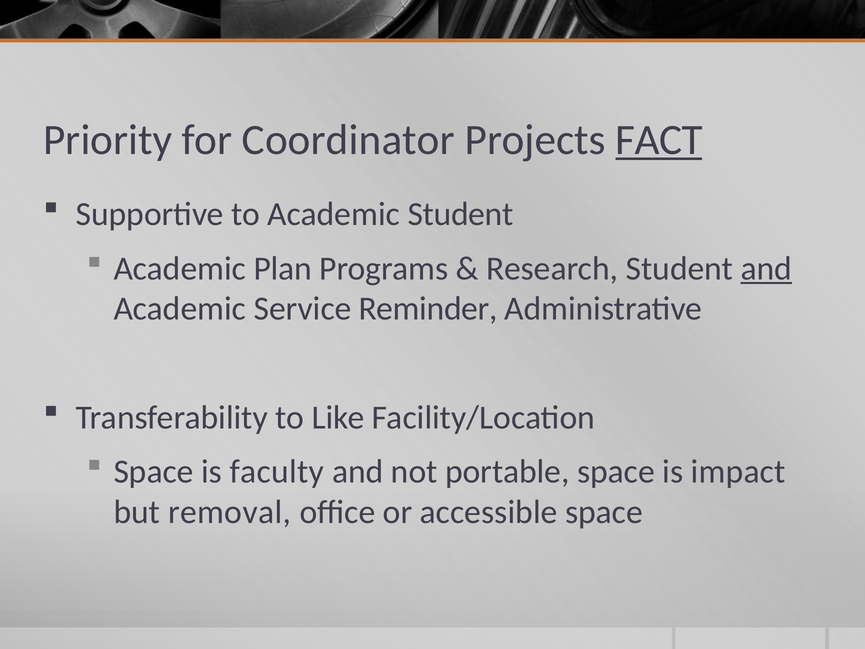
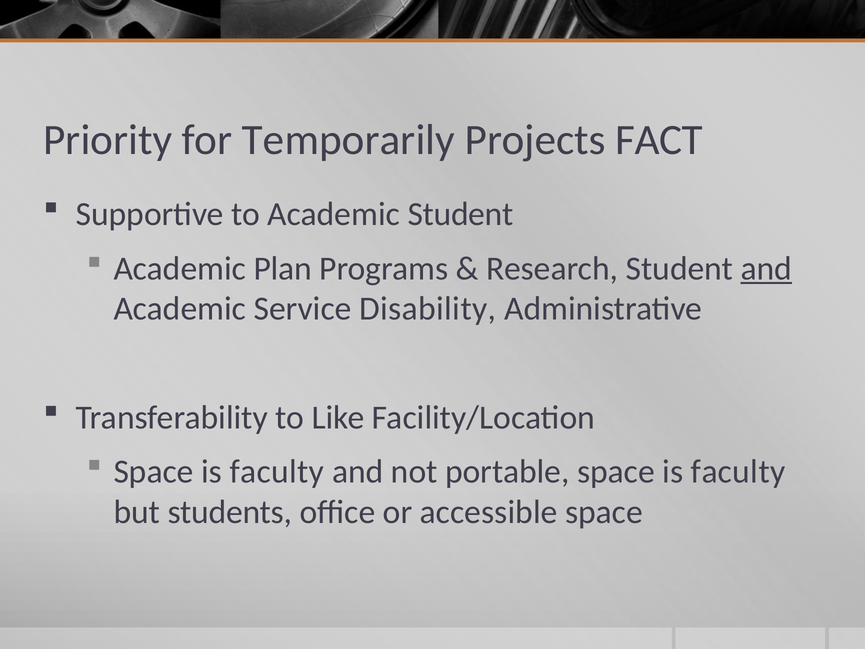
Coordinator: Coordinator -> Temporarily (348, 140)
FACT underline: present -> none (659, 140)
Reminder: Reminder -> Disability (428, 309)
portable space is impact: impact -> faculty (738, 471)
removal: removal -> students (230, 512)
